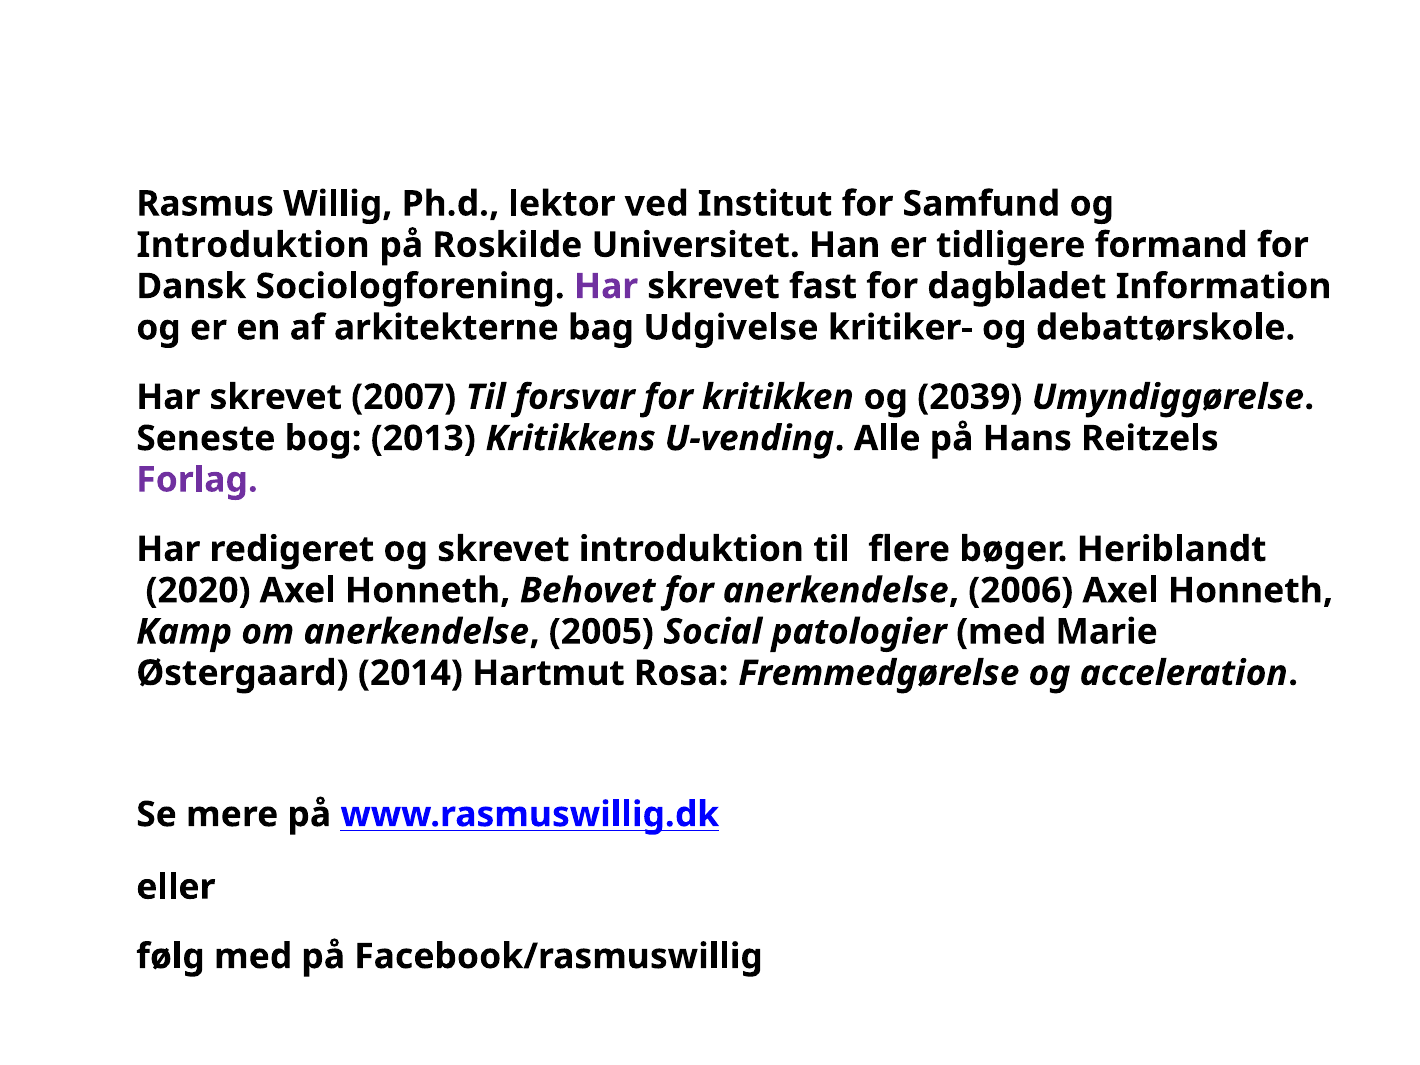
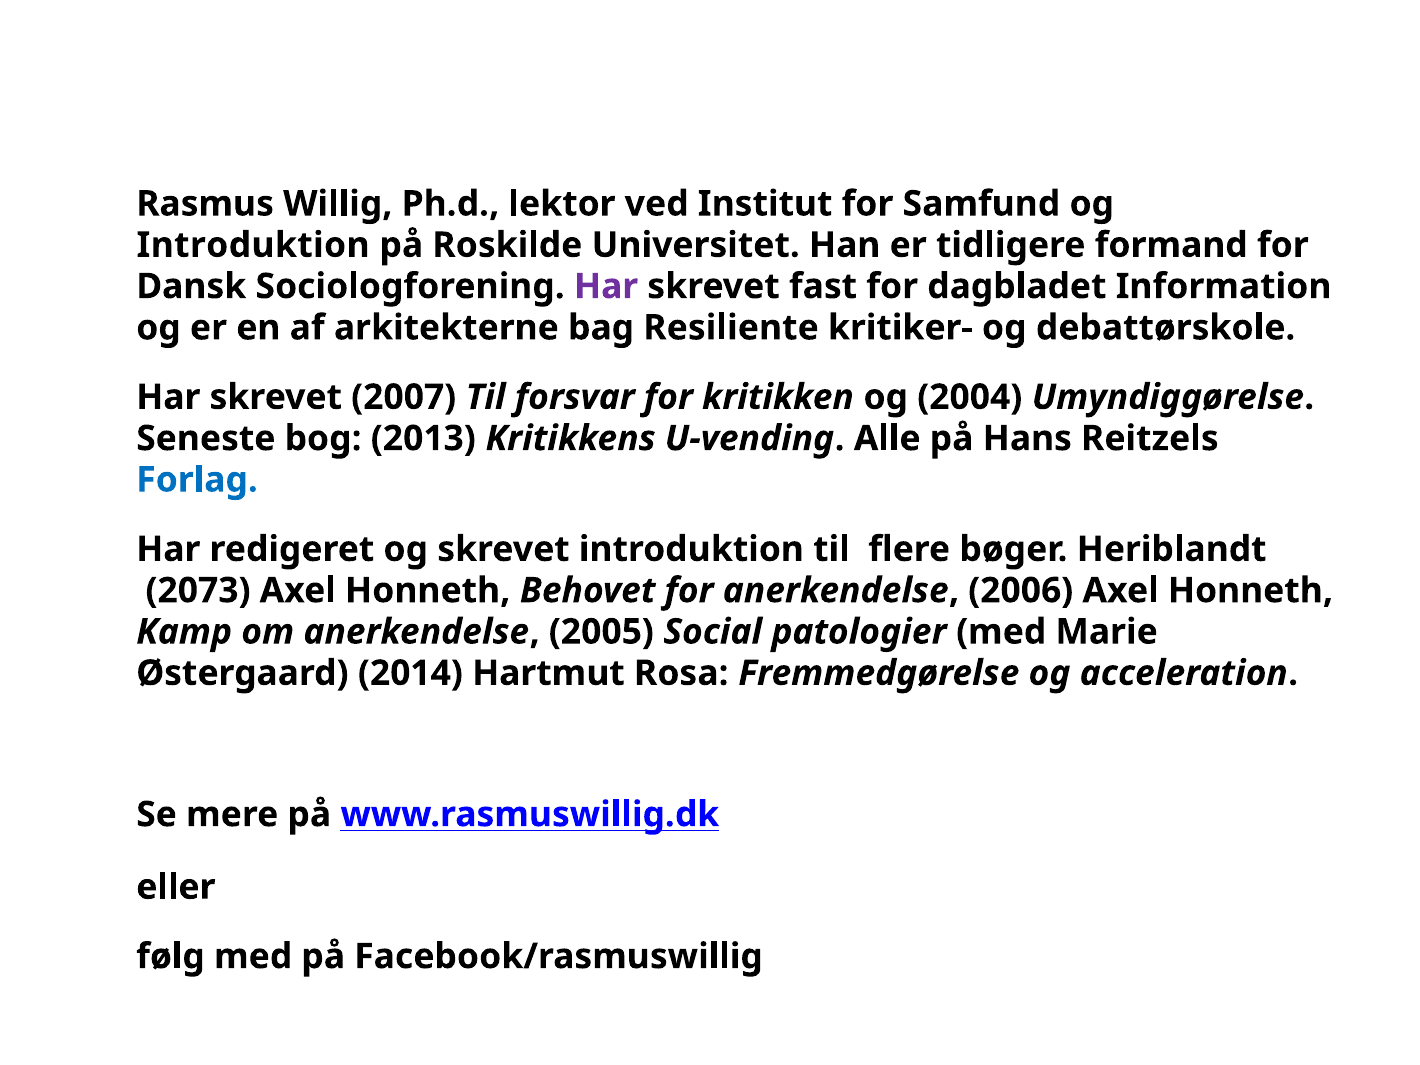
Udgivelse: Udgivelse -> Resiliente (731, 328)
2039: 2039 -> 2004 (970, 397)
Forlag colour: purple -> blue (197, 480)
2020: 2020 -> 2073 (198, 591)
